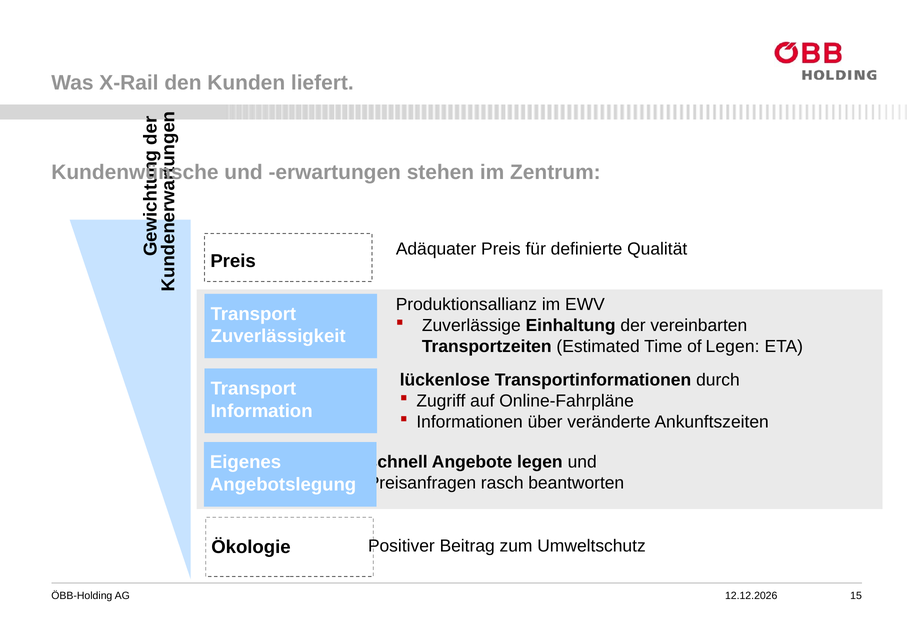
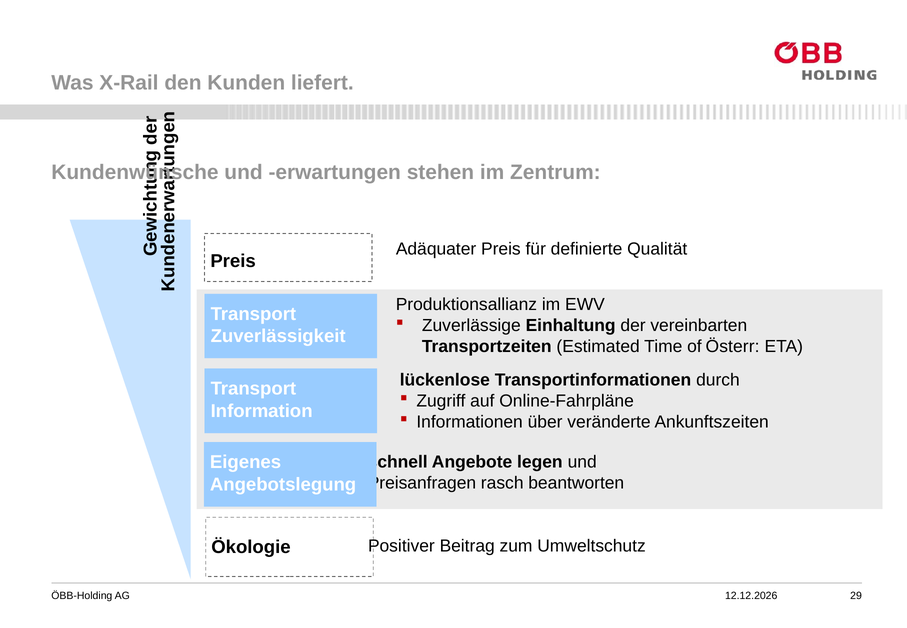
of Legen: Legen -> Österr (733, 346)
15: 15 -> 29 (856, 596)
